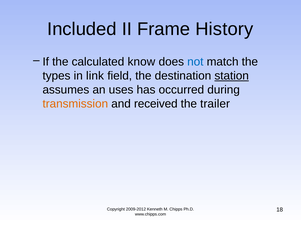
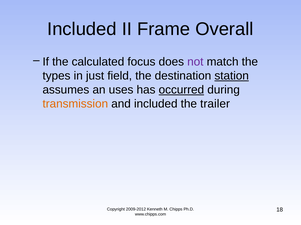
History: History -> Overall (224, 29)
know: know -> focus (141, 62)
not colour: blue -> purple (195, 62)
link: link -> just (95, 76)
occurred underline: none -> present (181, 90)
and received: received -> included (156, 104)
